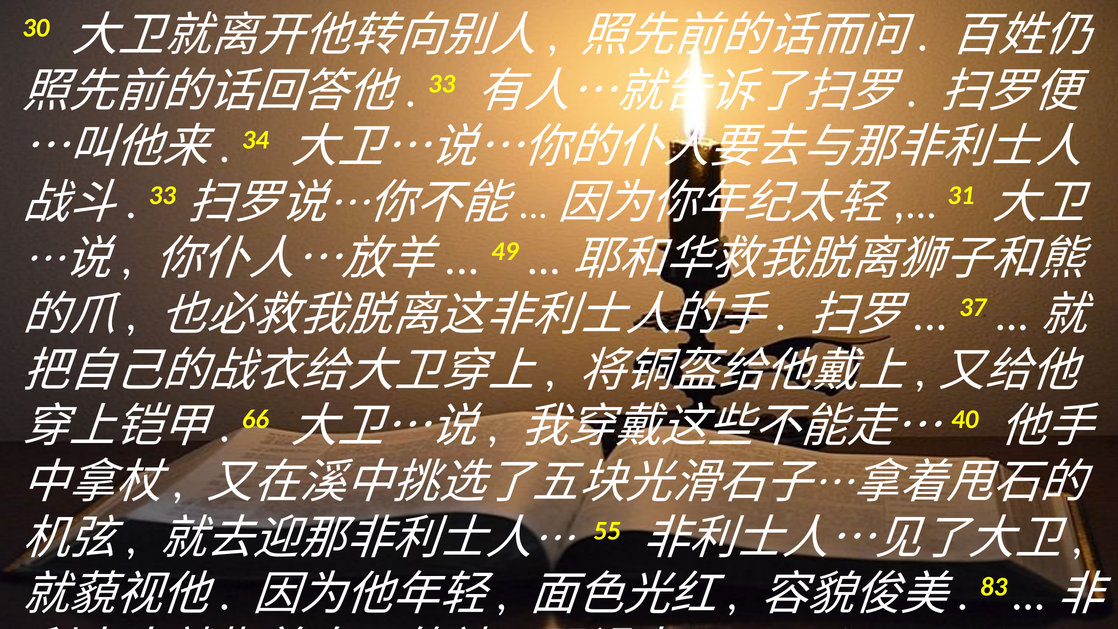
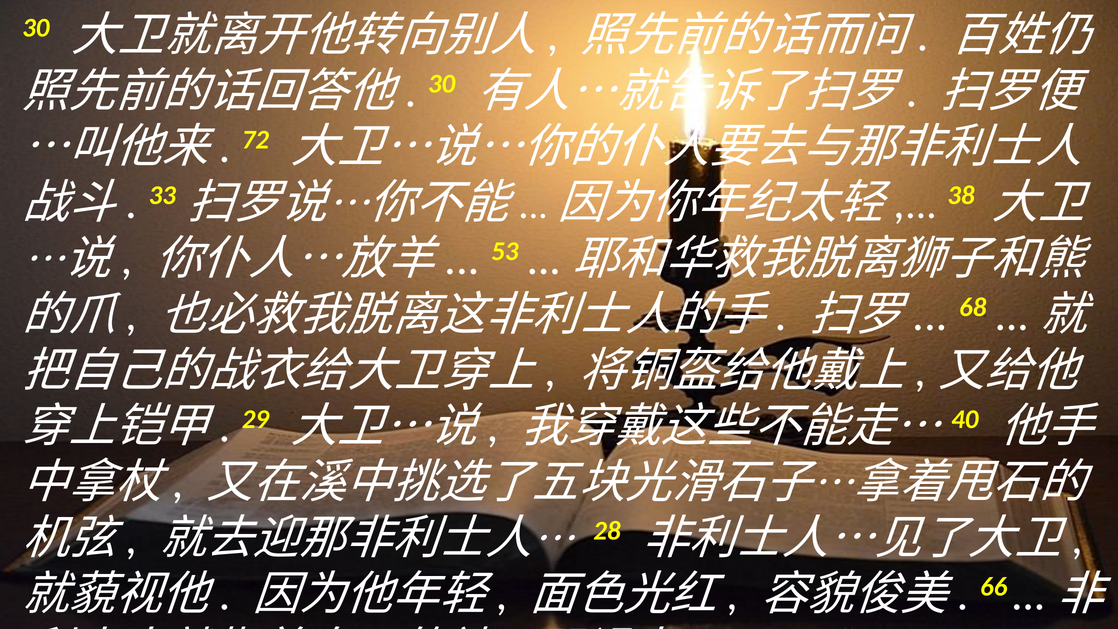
33: 33 -> 30 (442, 84)
34: 34 -> 72 (255, 140)
31: 31 -> 38 (961, 195)
49: 49 -> 53 (505, 251)
37: 37 -> 68 (973, 307)
66: 66 -> 29 (255, 419)
55: 55 -> 28 (607, 531)
83: 83 -> 66 (994, 587)
